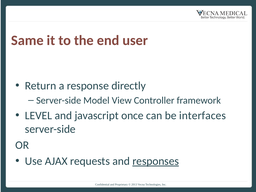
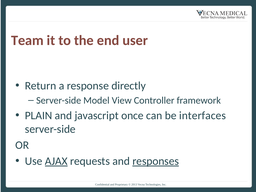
Same: Same -> Team (27, 40)
LEVEL: LEVEL -> PLAIN (39, 116)
AJAX underline: none -> present (56, 161)
